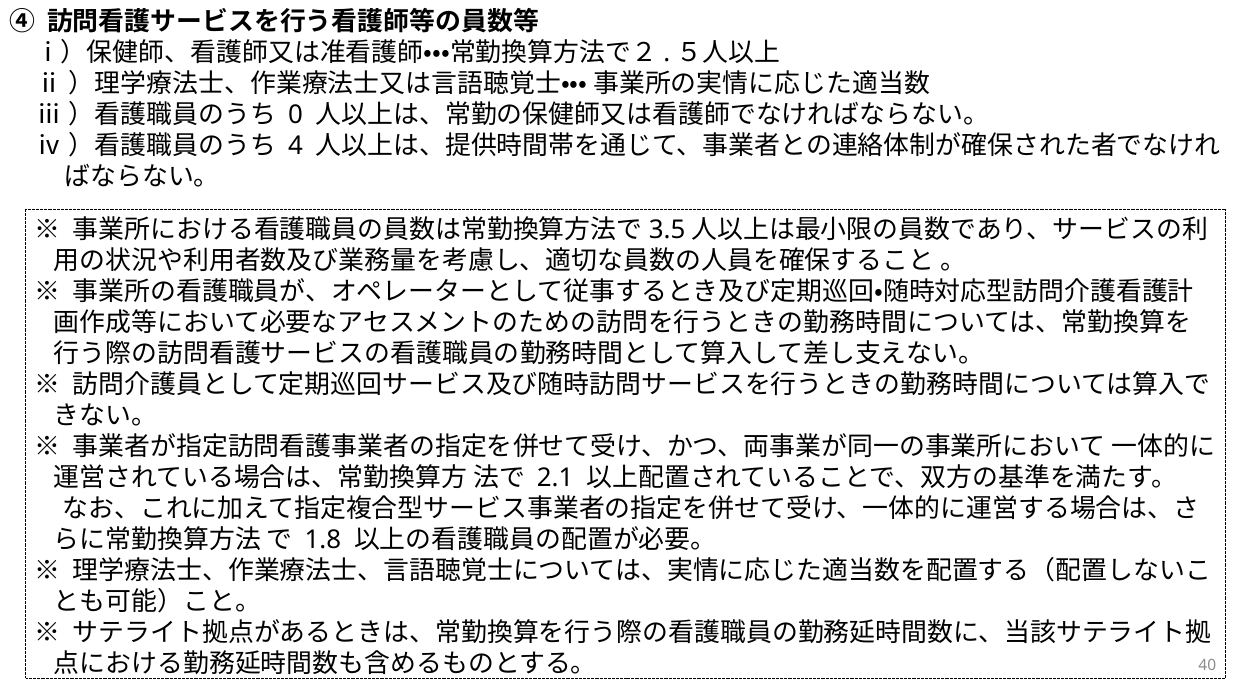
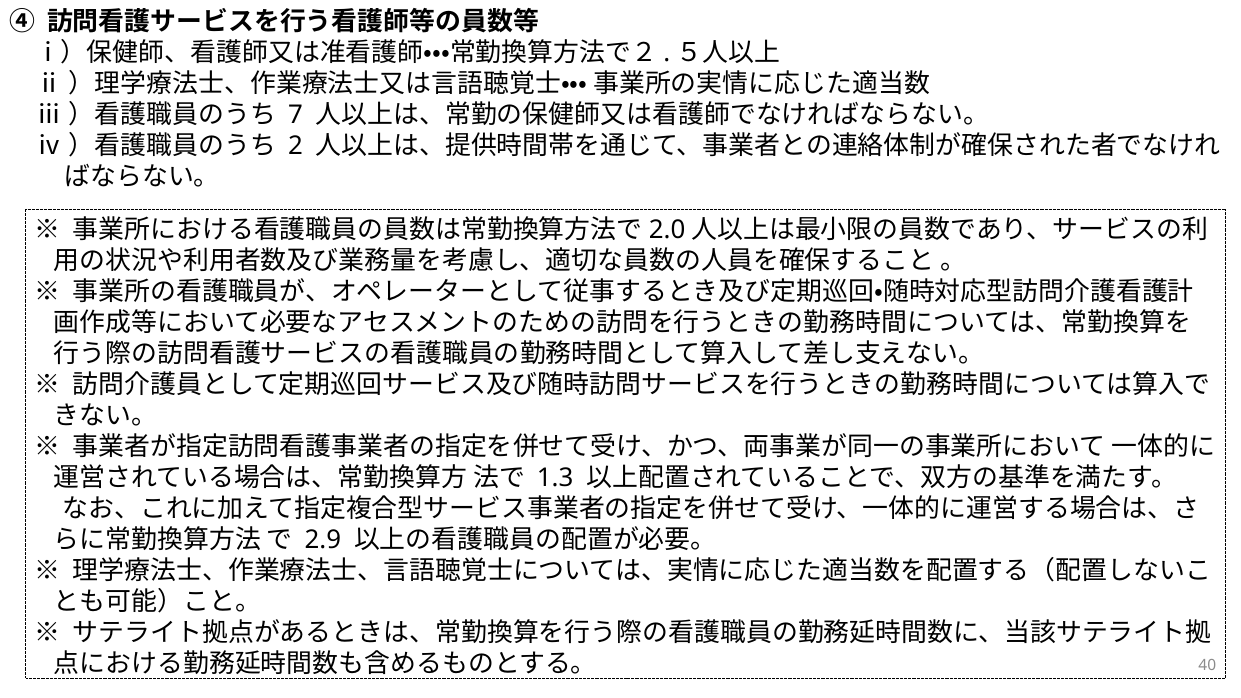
0: 0 -> 7 (295, 115)
4: 4 -> 2 (295, 146)
3.5: 3.5 -> 2.0 (667, 230)
2.1: 2.1 -> 1.3 (555, 478)
1.8: 1.8 -> 2.9 (323, 540)
